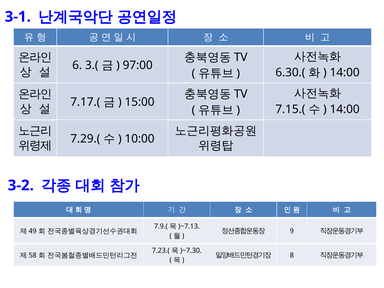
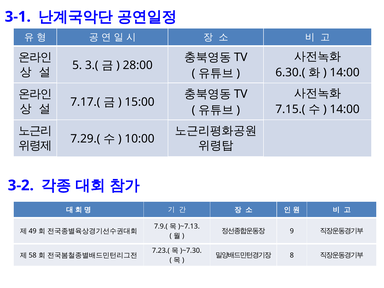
6: 6 -> 5 (77, 65)
97:00: 97:00 -> 28:00 (138, 65)
